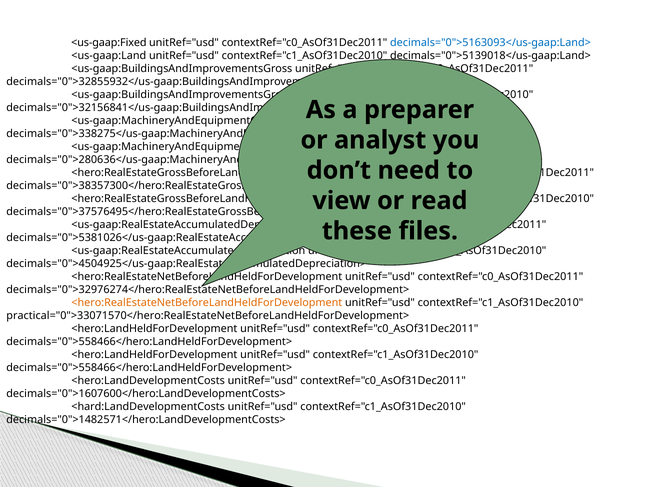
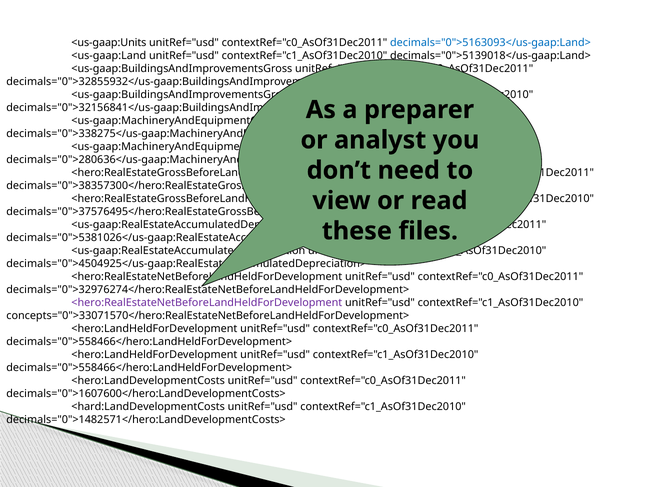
<us-gaap:Fixed: <us-gaap:Fixed -> <us-gaap:Units (109, 43)
<hero:RealEstateNetBeforeLandHeldForDevelopment colour: orange -> purple (207, 303)
practical="0">33071570</hero:RealEstateNetBeforeLandHeldForDevelopment>: practical="0">33071570</hero:RealEstateNetBeforeLandHeldForDevelopment> -> concepts="0">33071570</hero:RealEstateNetBeforeLandHeldForDevelopment> (208, 316)
